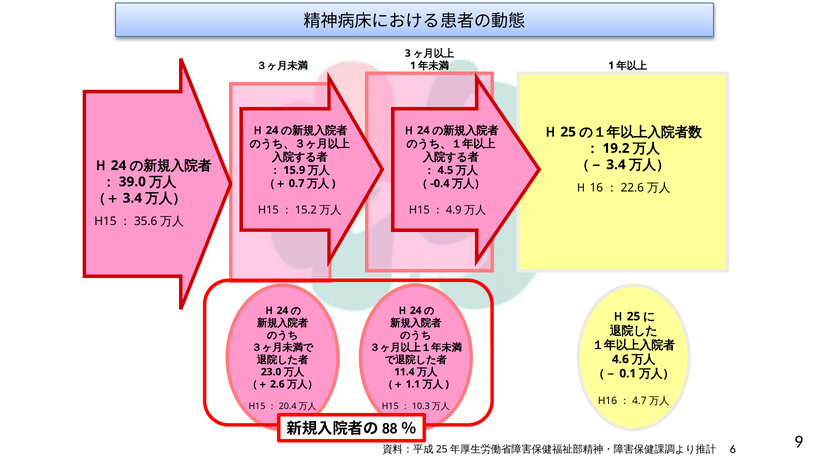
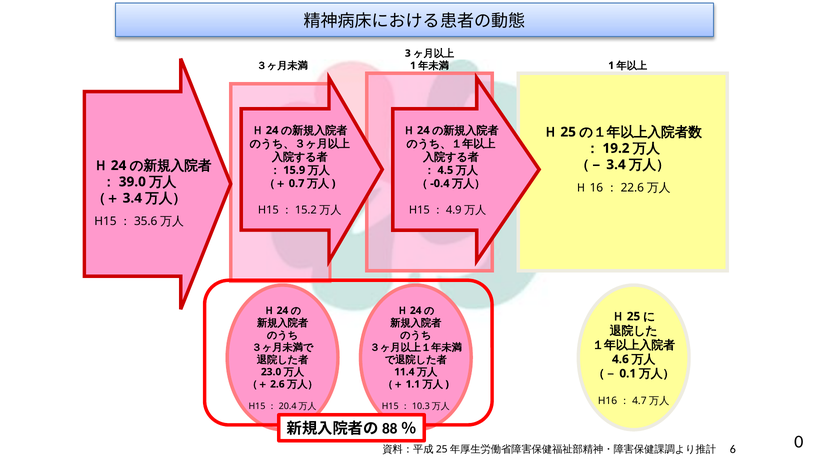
9: 9 -> 0 (799, 442)
